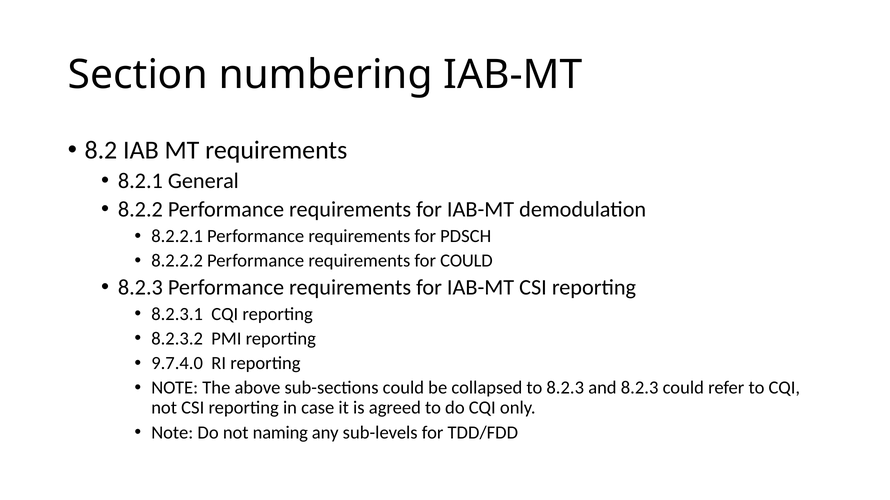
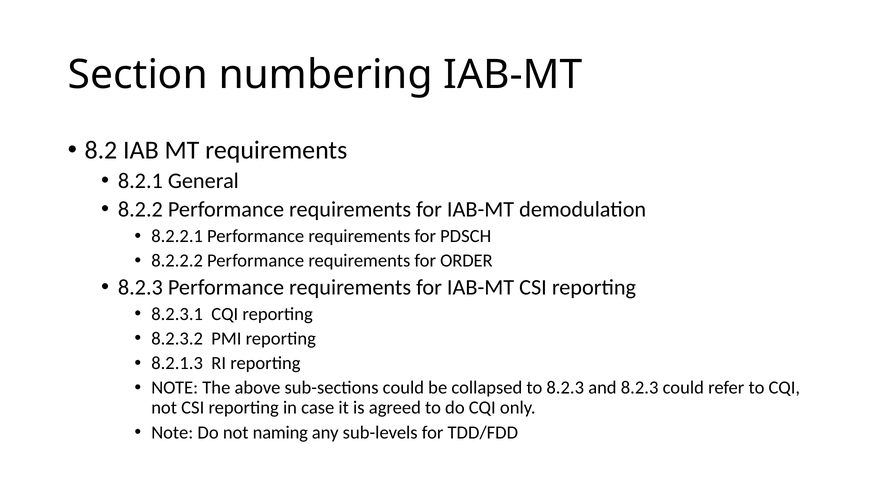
for COULD: COULD -> ORDER (466, 261)
9.7.4.0: 9.7.4.0 -> 8.2.1.3 (177, 364)
